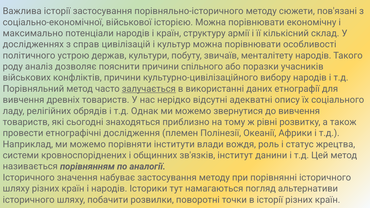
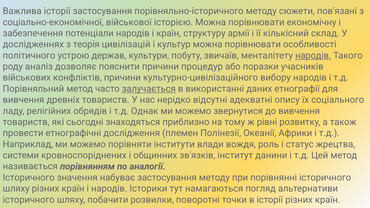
максимально: максимально -> забезпечення (33, 33)
справ: справ -> теорія (86, 44)
народів underline: none -> present (313, 56)
спільного: спільного -> процедур (202, 67)
